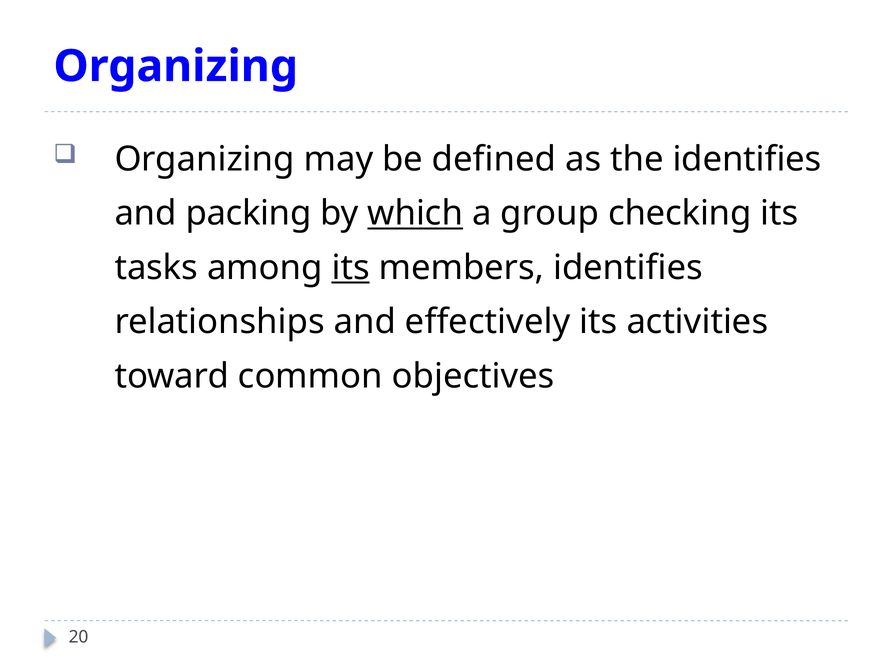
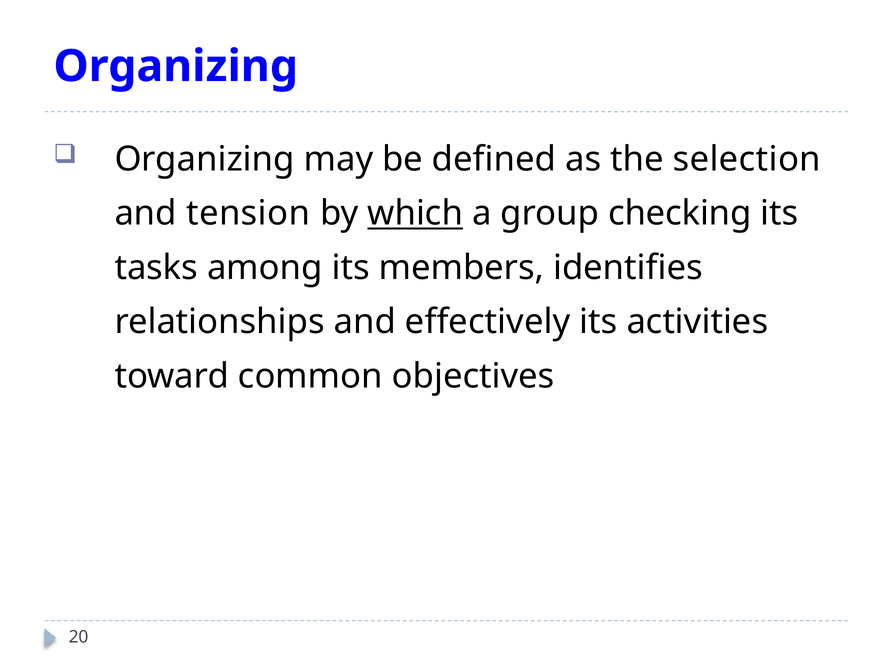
the identifies: identifies -> selection (747, 159)
packing: packing -> tension (248, 213)
its underline: present -> none (351, 268)
